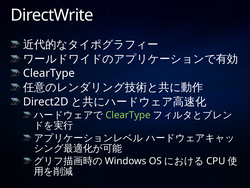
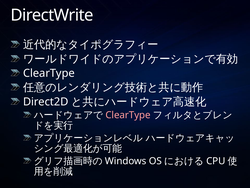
ClearType colour: light green -> pink (128, 115)
